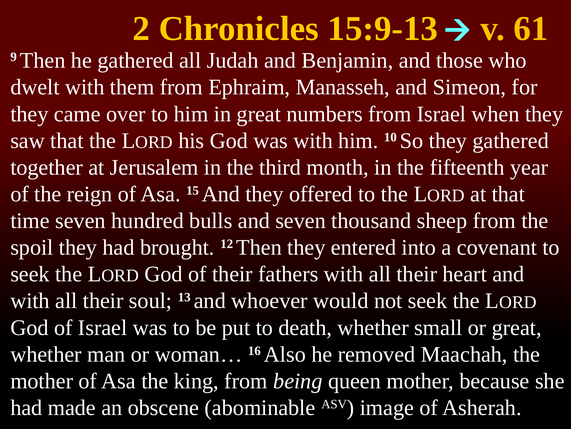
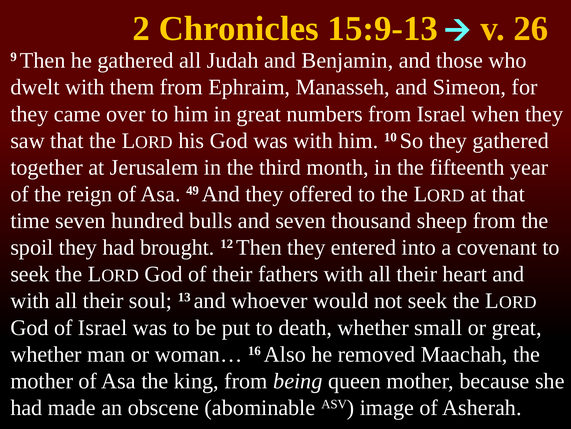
61: 61 -> 26 (531, 29)
15: 15 -> 49 (193, 190)
